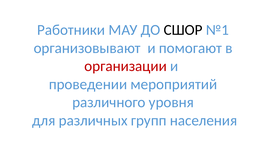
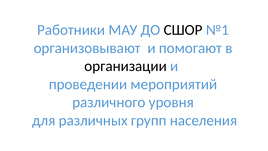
организации colour: red -> black (126, 66)
